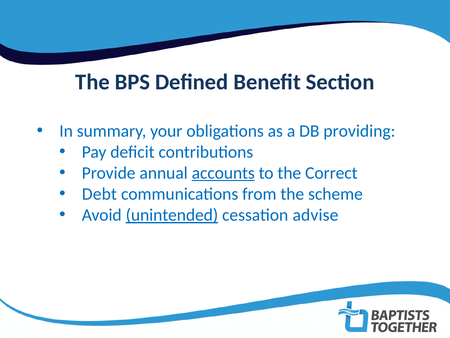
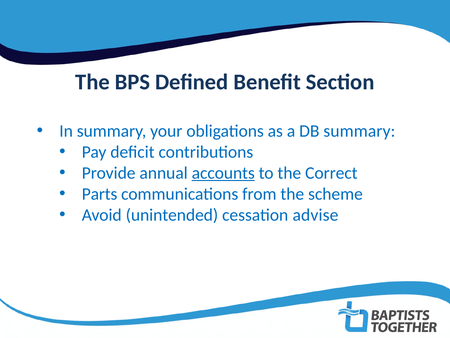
DB providing: providing -> summary (359, 131)
Debt: Debt -> Parts (100, 194)
unintended underline: present -> none (172, 215)
